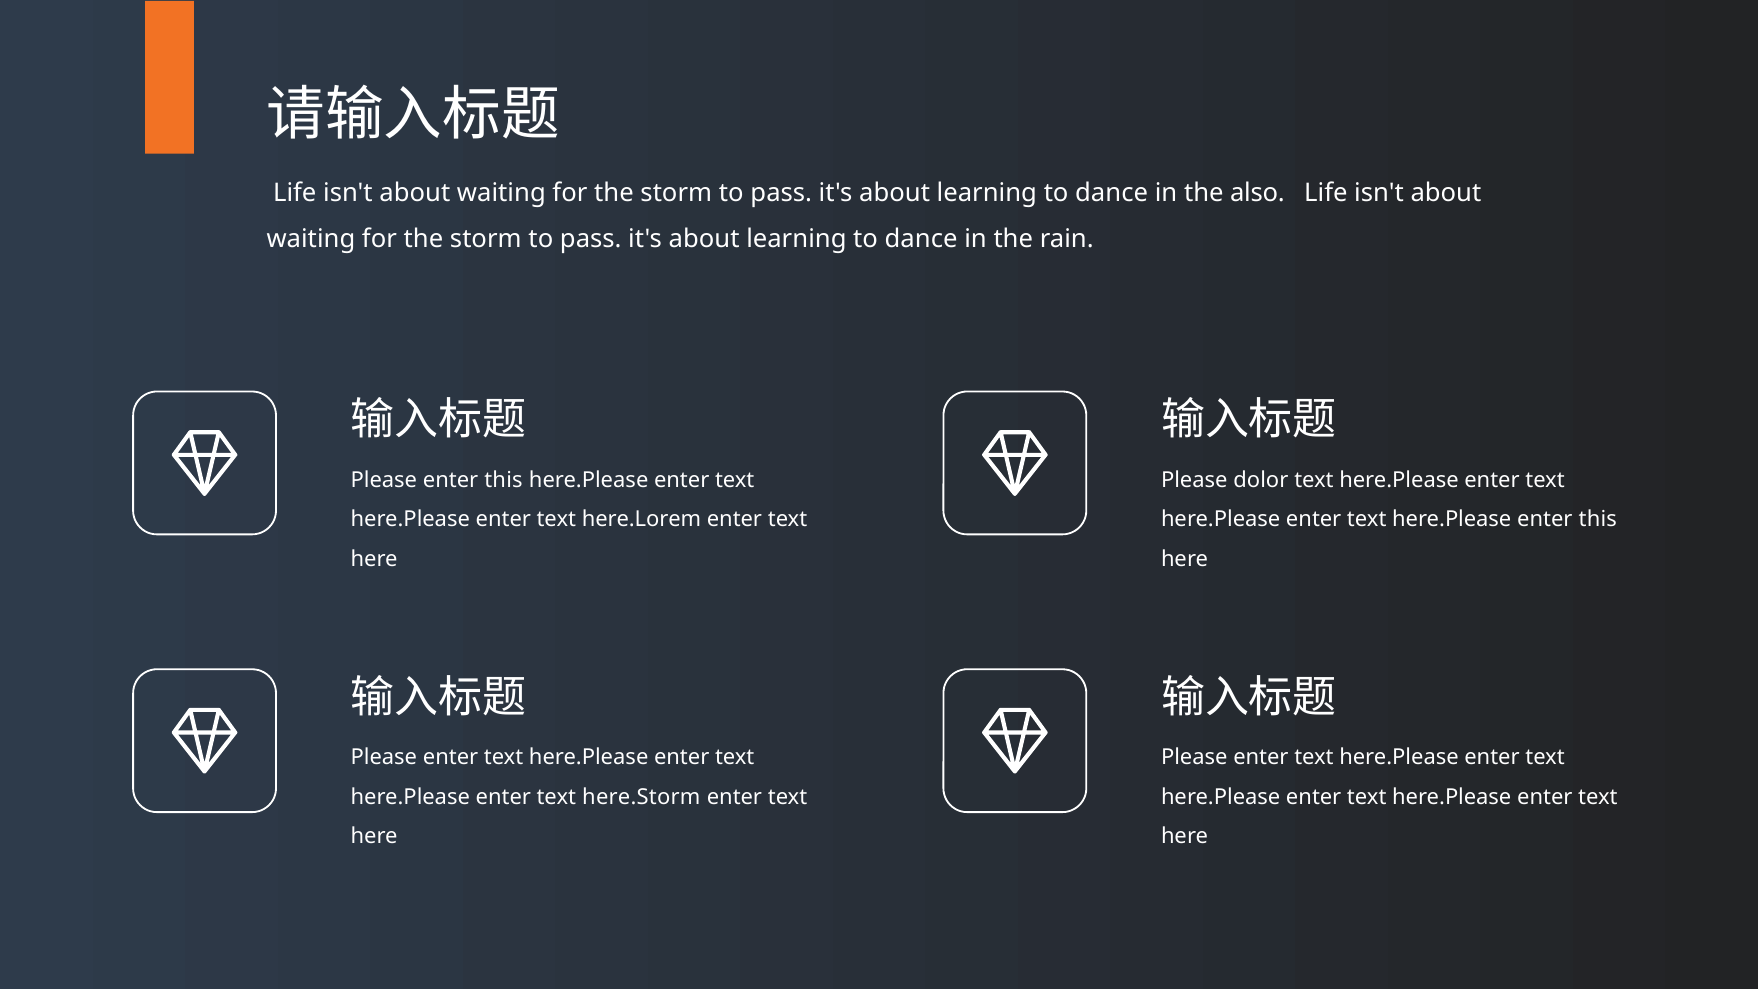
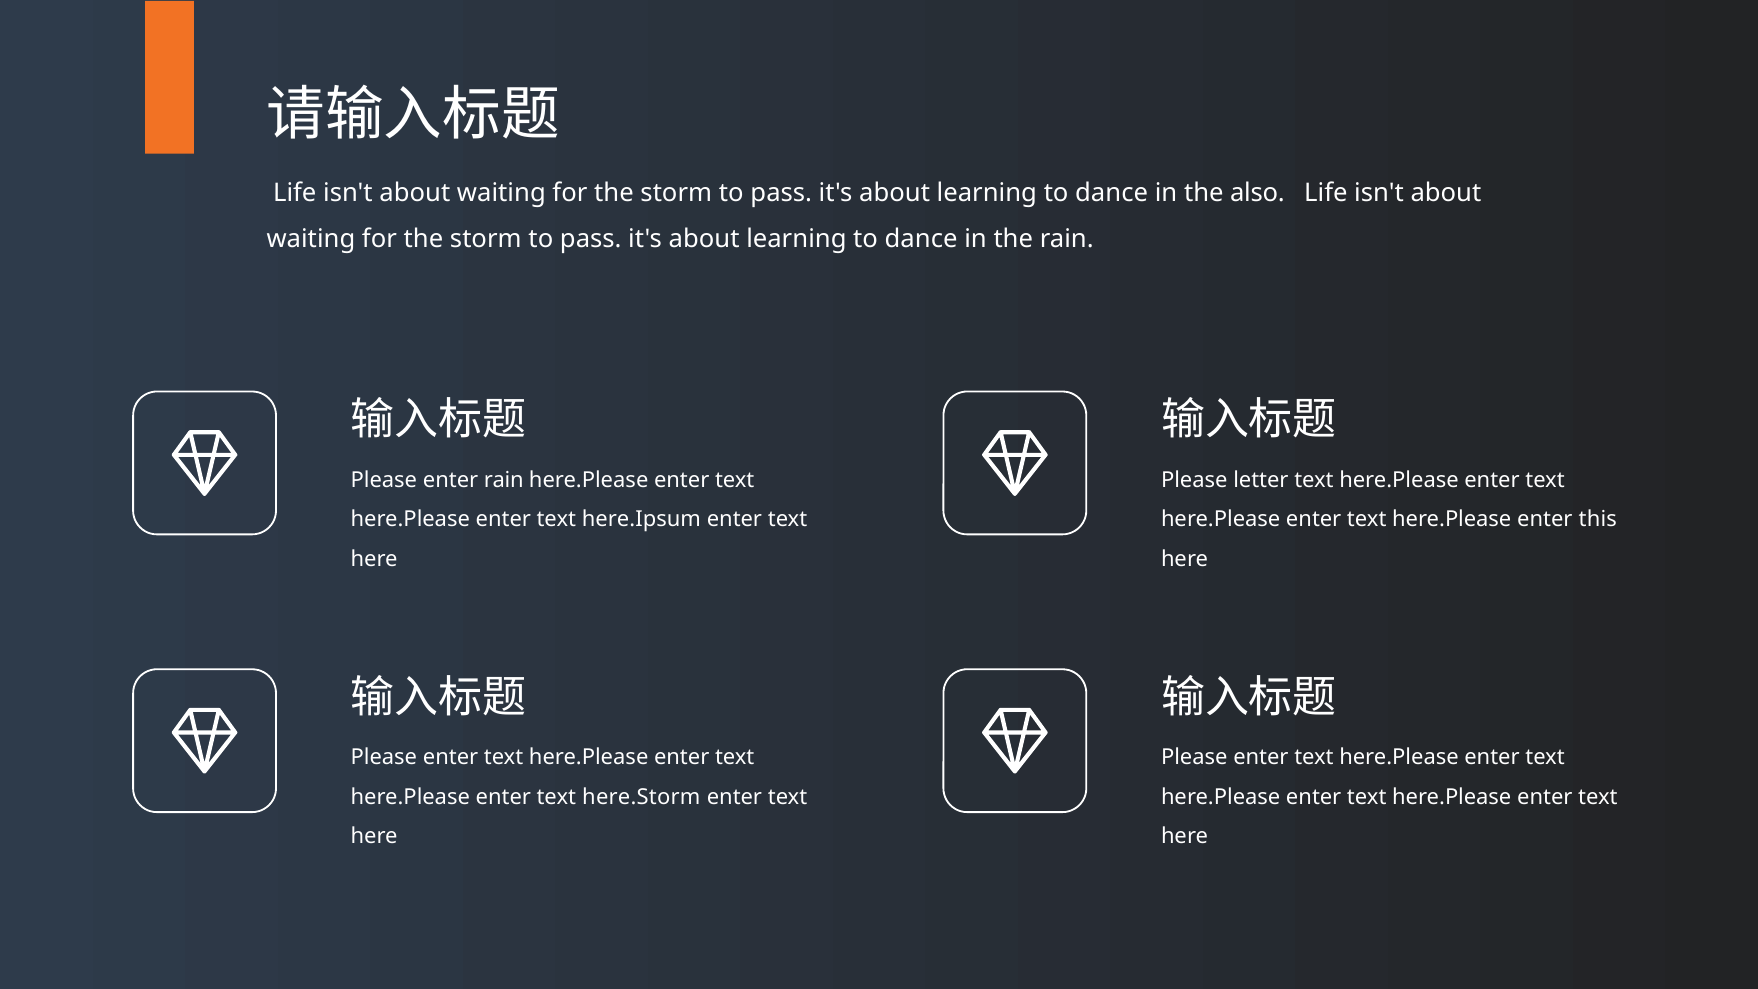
Please enter this: this -> rain (504, 480)
dolor: dolor -> letter (1261, 480)
here.Lorem: here.Lorem -> here.Ipsum (641, 519)
